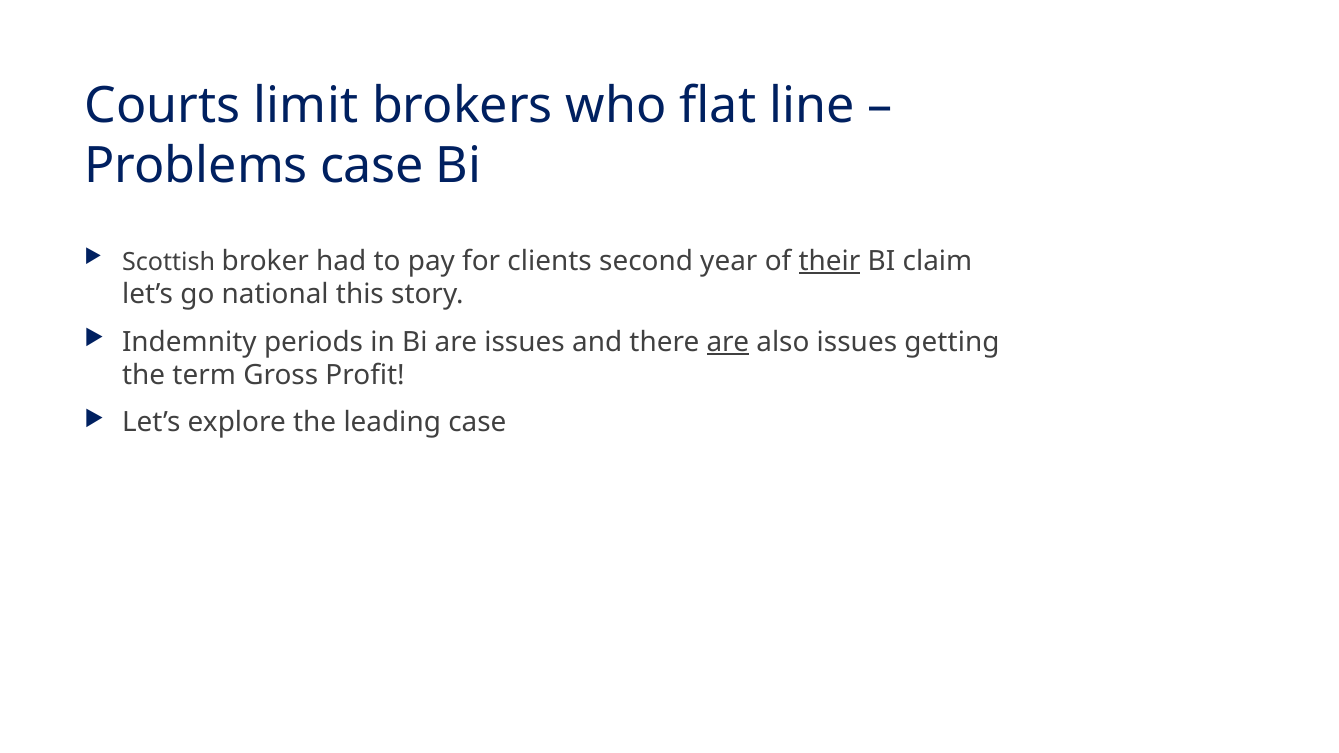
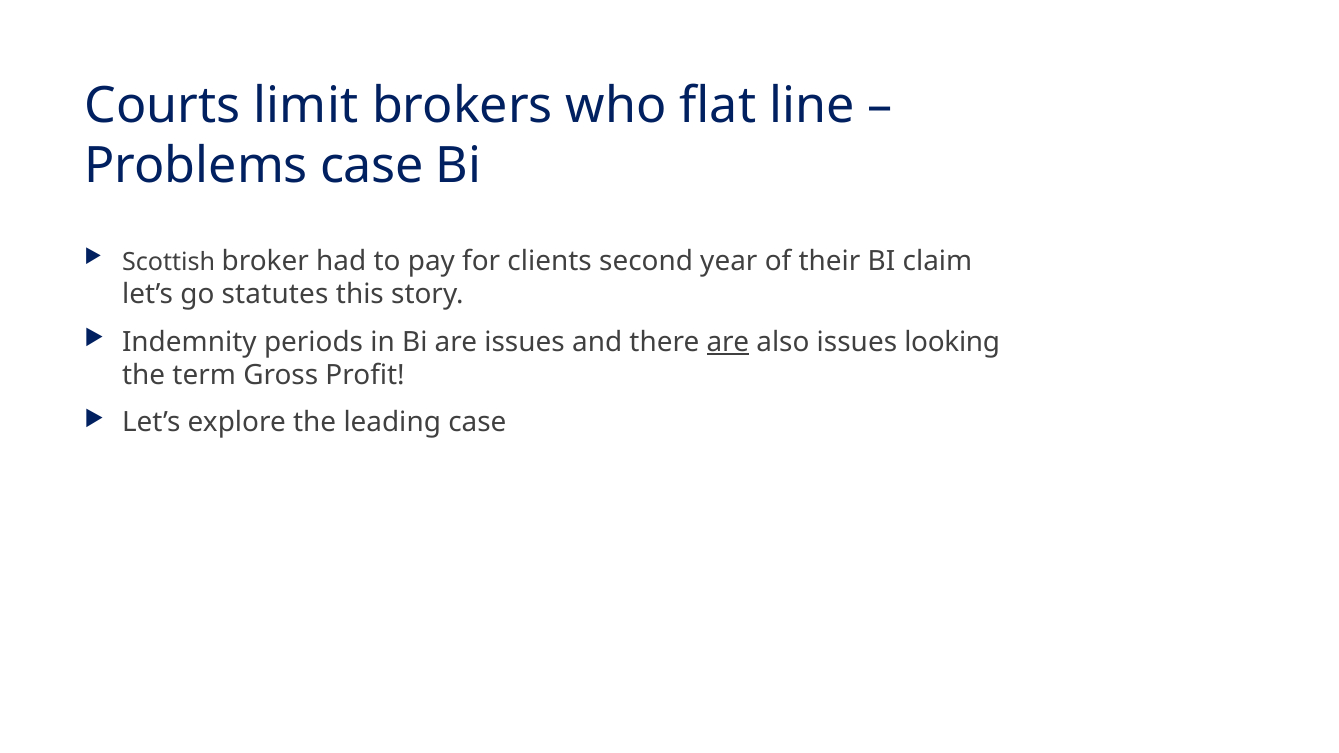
their underline: present -> none (830, 261)
national: national -> statutes (275, 295)
getting: getting -> looking (952, 342)
